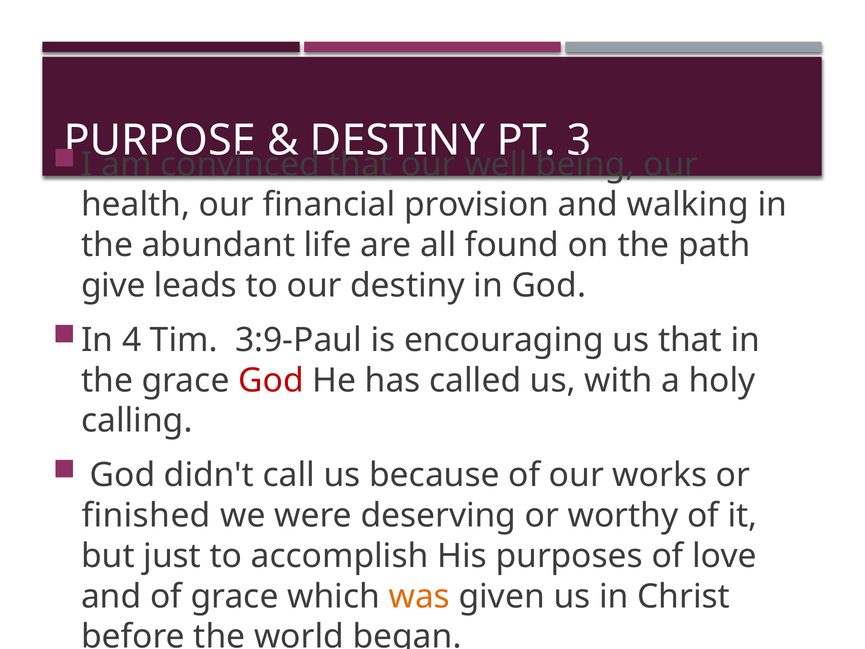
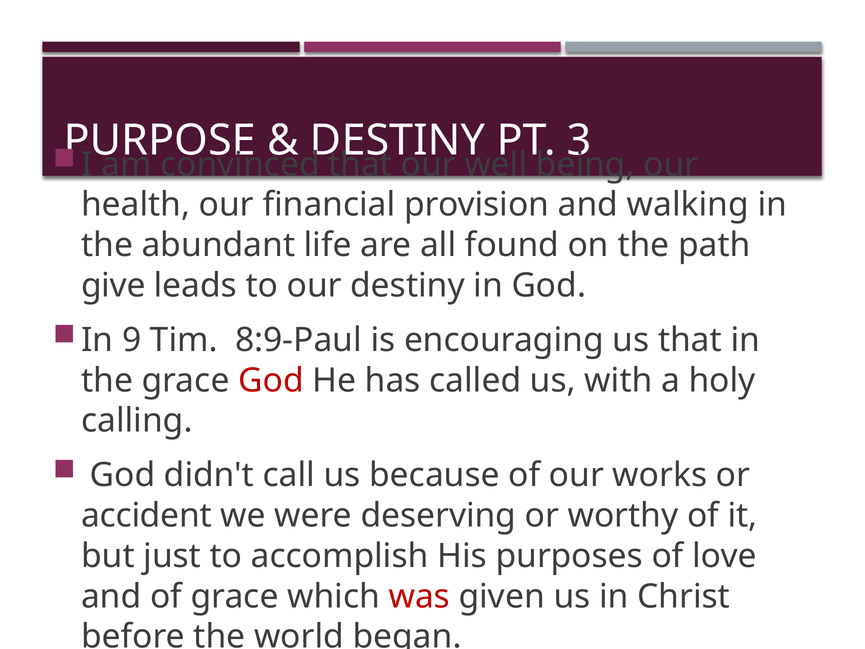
4: 4 -> 9 (132, 340)
3:9-Paul: 3:9-Paul -> 8:9-Paul (298, 340)
finished: finished -> accident (146, 515)
was colour: orange -> red (419, 596)
